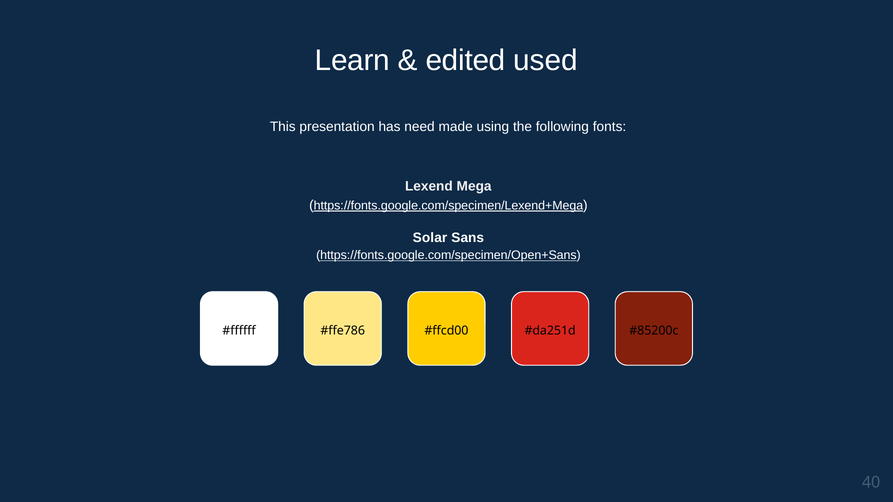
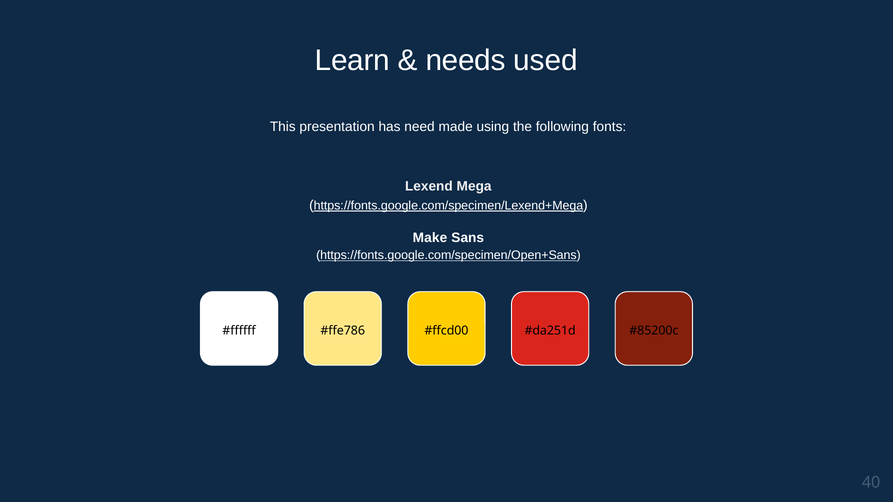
edited: edited -> needs (466, 61)
Solar: Solar -> Make (430, 238)
